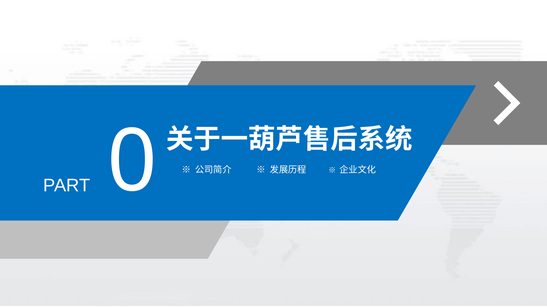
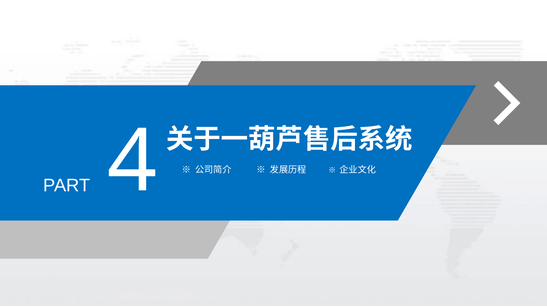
0: 0 -> 4 (132, 162)
